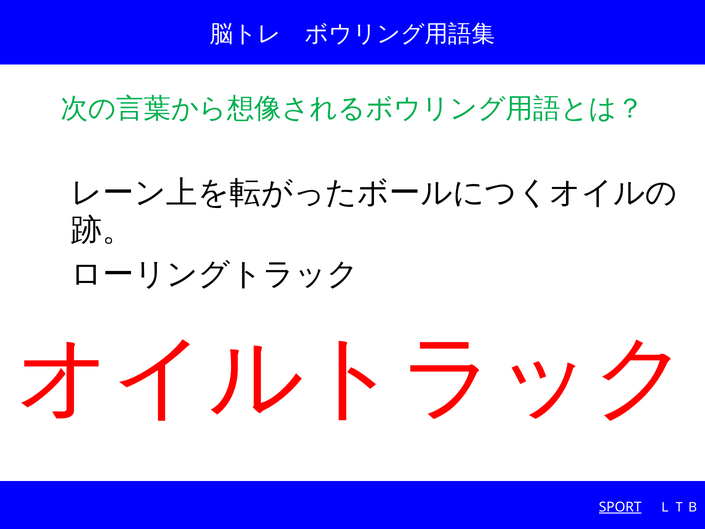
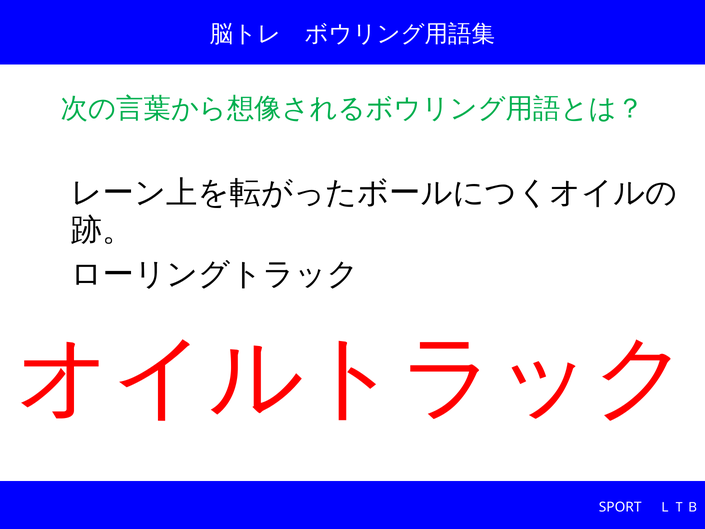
SPORT underline: present -> none (620, 507)
